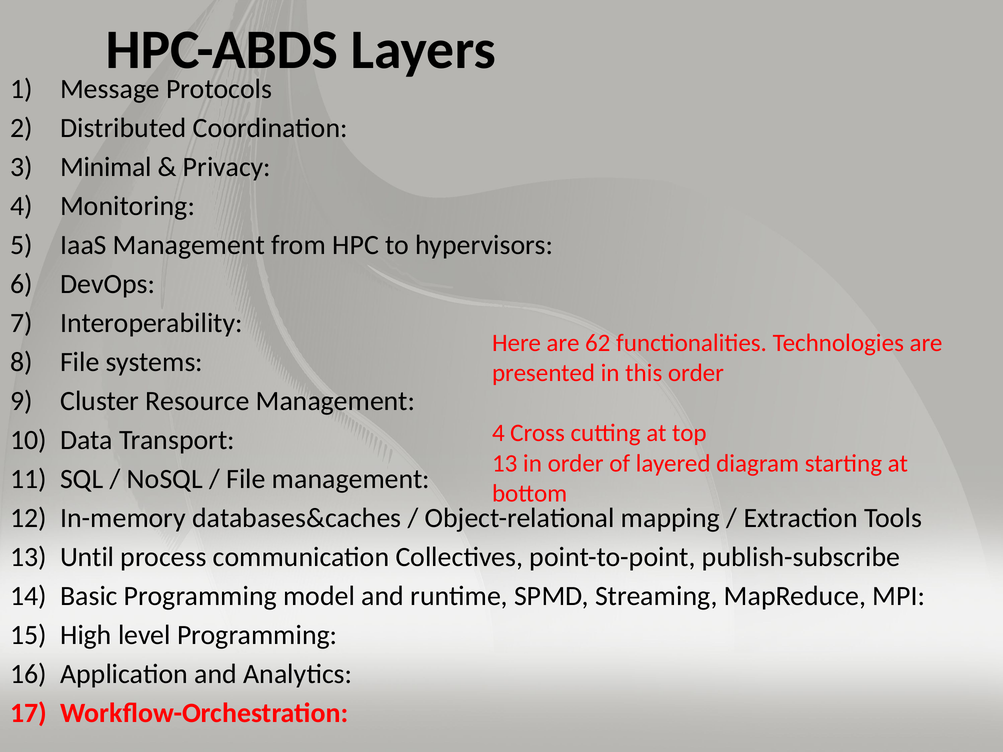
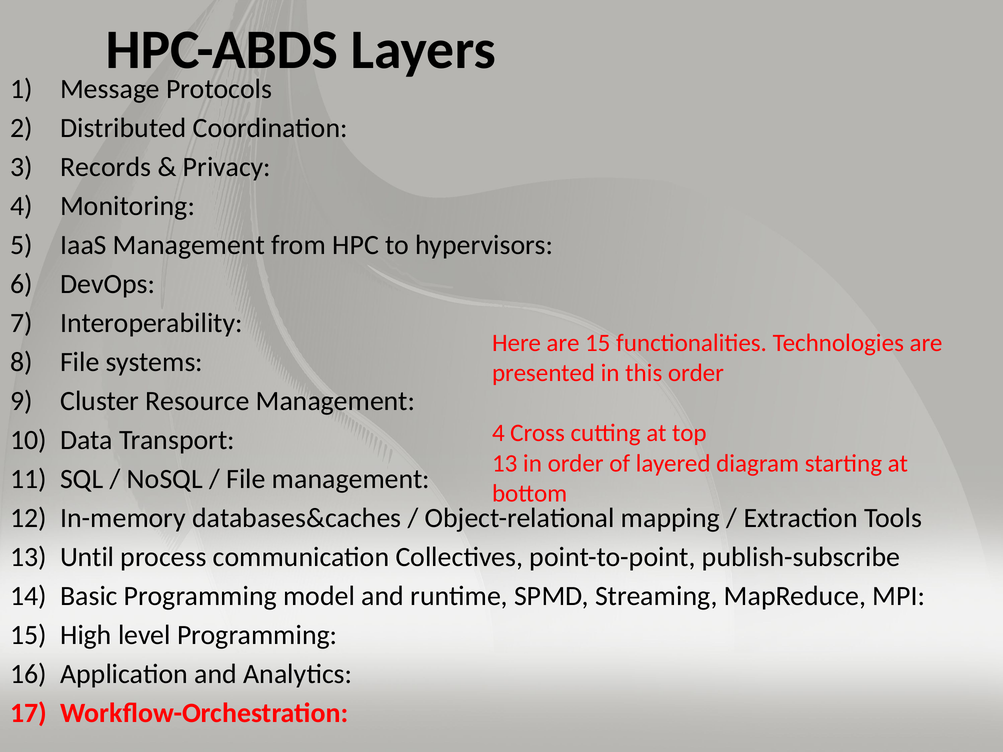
Minimal: Minimal -> Records (106, 167)
are 62: 62 -> 15 (598, 343)
